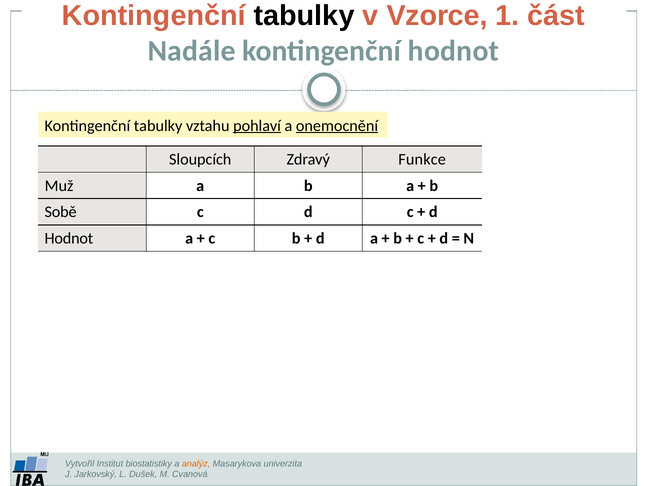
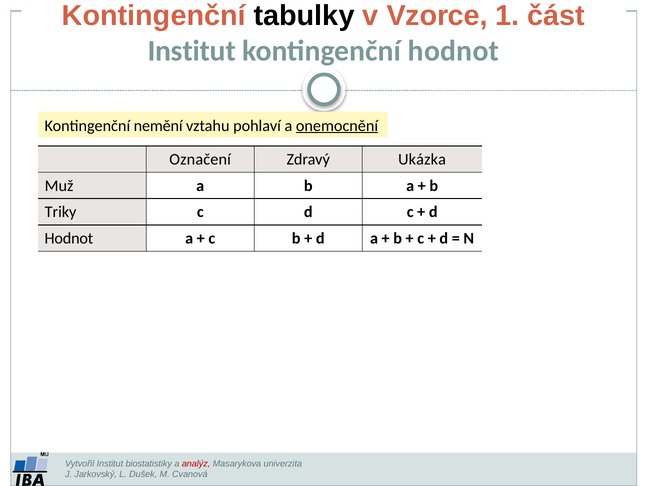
Nadále: Nadále -> Institut (192, 51)
tabulky: tabulky -> nemění (158, 126)
pohlaví underline: present -> none (257, 126)
Sloupcích: Sloupcích -> Označení (200, 159)
Funkce: Funkce -> Ukázka (422, 159)
Sobě: Sobě -> Triky (61, 212)
analýz colour: orange -> red (196, 464)
